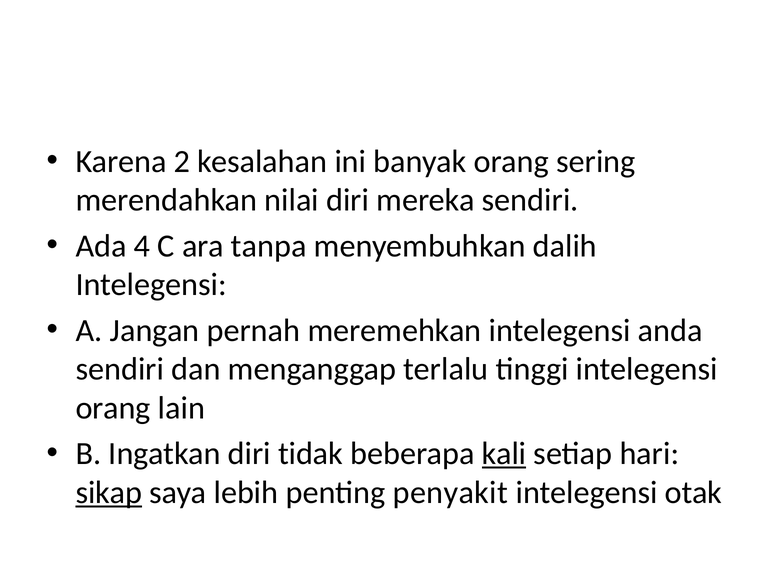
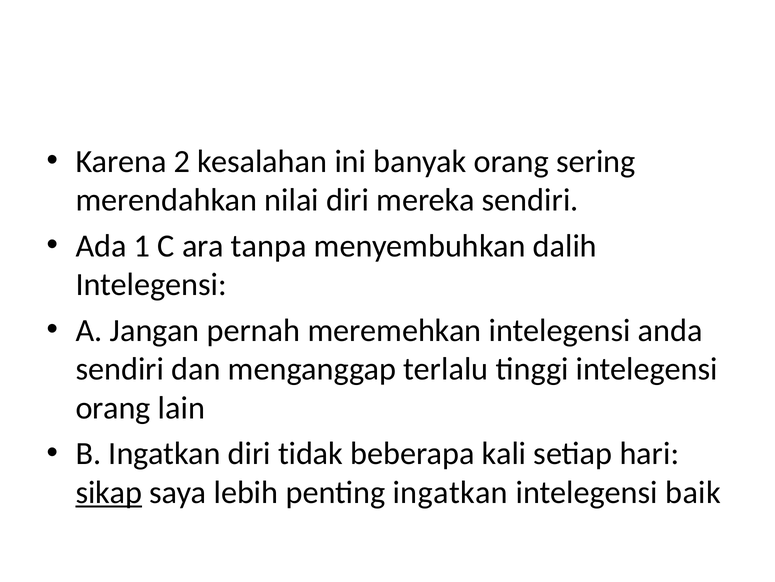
4: 4 -> 1 (142, 246)
kali underline: present -> none (504, 453)
penting penyakit: penyakit -> ingatkan (450, 492)
otak: otak -> baik (693, 492)
